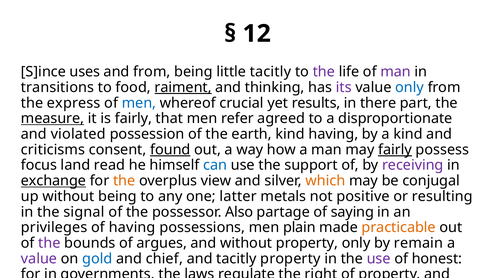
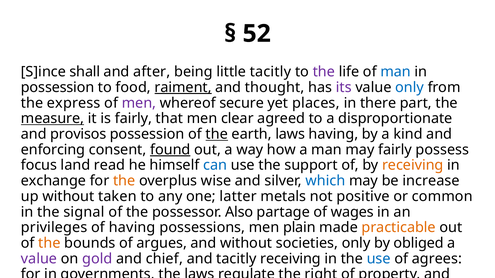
12: 12 -> 52 (257, 34)
uses: uses -> shall (85, 72)
and from: from -> after (152, 72)
man colour: purple -> blue (396, 72)
transitions: transitions -> possession (58, 87)
thinking: thinking -> thought (275, 87)
men colour: blue -> purple (139, 103)
crucial: crucial -> secure (242, 103)
results: results -> places (316, 103)
refer: refer -> clear (237, 119)
violated: violated -> provisos (78, 134)
the underline: none -> present (217, 134)
earth kind: kind -> laws (290, 134)
criticisms: criticisms -> enforcing (53, 150)
fairly underline: present -> none (395, 150)
receiving colour: purple -> orange (413, 165)
exchange underline: present -> none (53, 181)
view: view -> wise (216, 181)
which colour: orange -> blue (325, 181)
conjugal: conjugal -> increase (431, 181)
without being: being -> taken (117, 197)
resulting: resulting -> common (442, 197)
saying: saying -> wages (352, 212)
the colour: purple -> orange (49, 243)
without property: property -> societies (307, 243)
remain: remain -> obliged (419, 243)
gold colour: blue -> purple (97, 259)
tacitly property: property -> receiving (291, 259)
use colour: purple -> blue (379, 259)
honest: honest -> agrees (437, 259)
